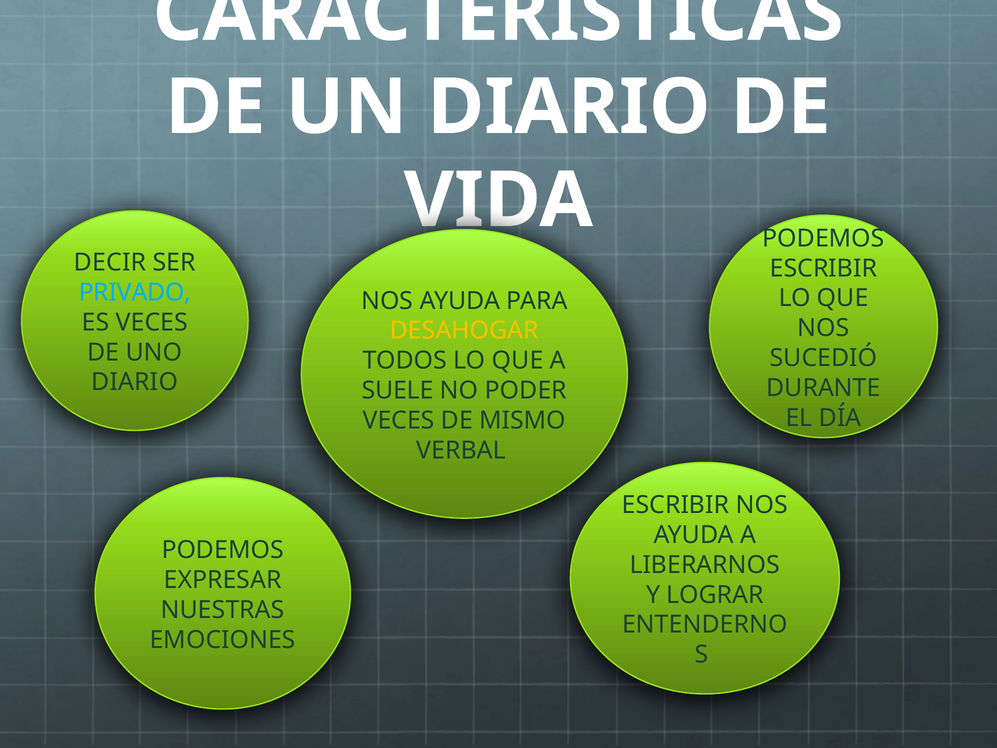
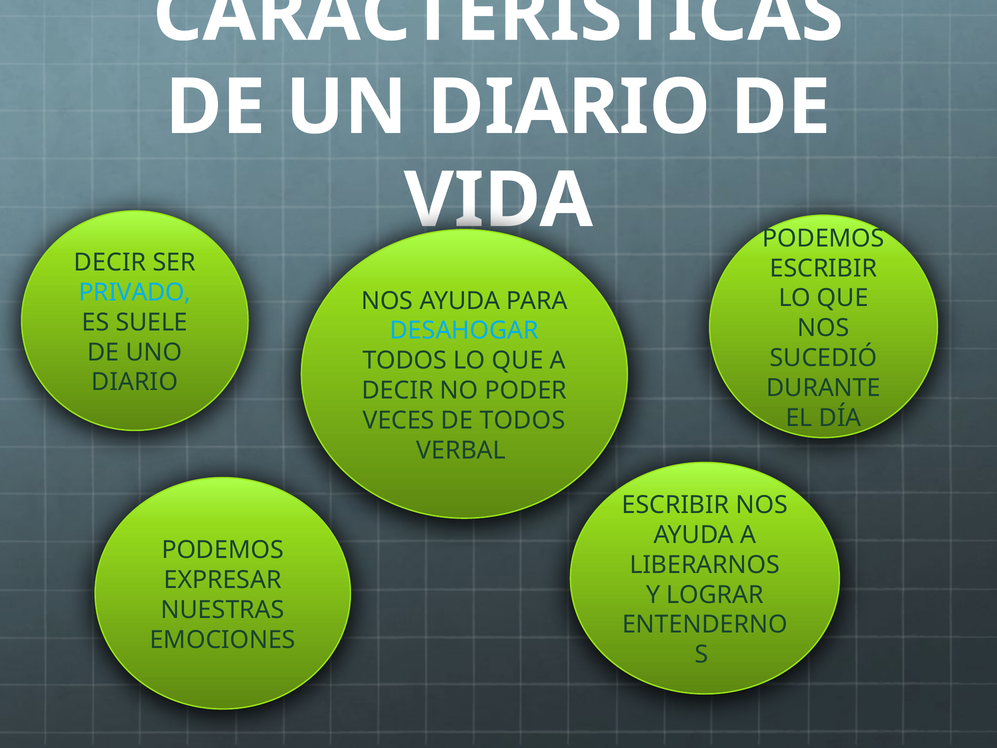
ES VECES: VECES -> SUELE (152, 322)
DESAHOGAR colour: yellow -> light blue (464, 331)
SUELE: SUELE -> DECIR (398, 390)
DE MISMO: MISMO -> TODOS (522, 420)
